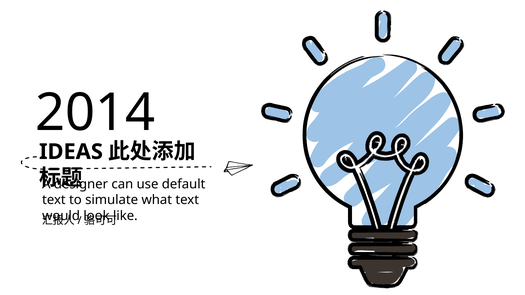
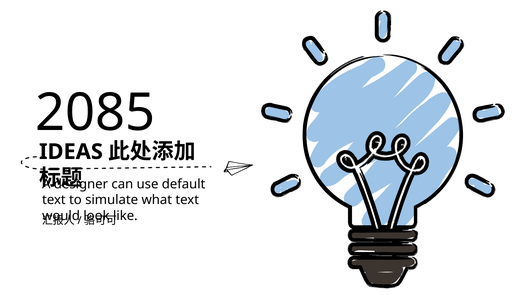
2014: 2014 -> 2085 (95, 113)
